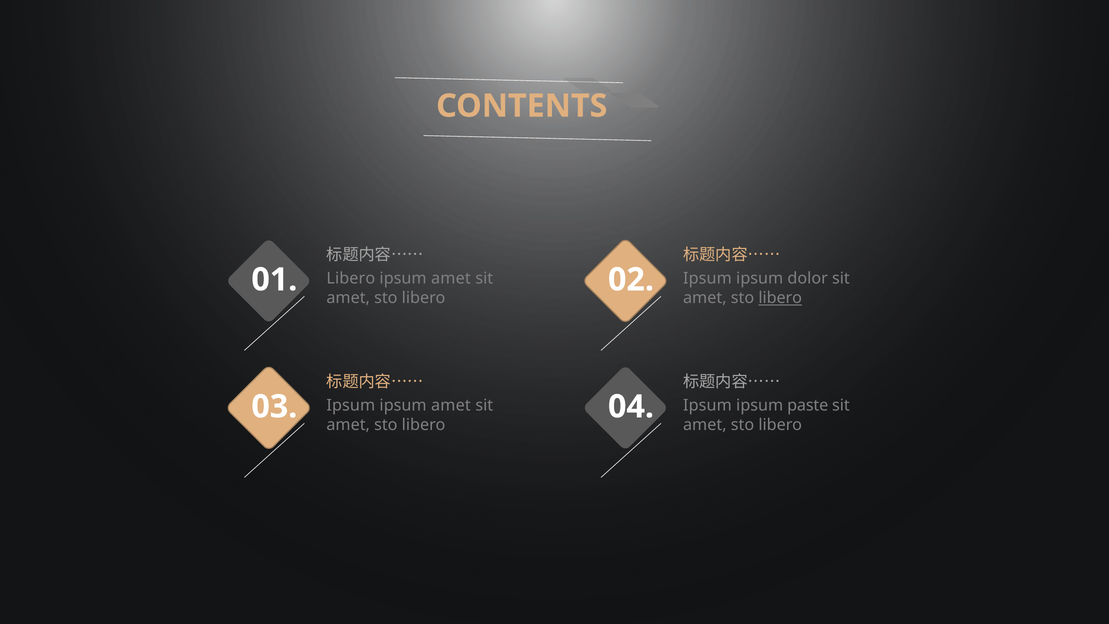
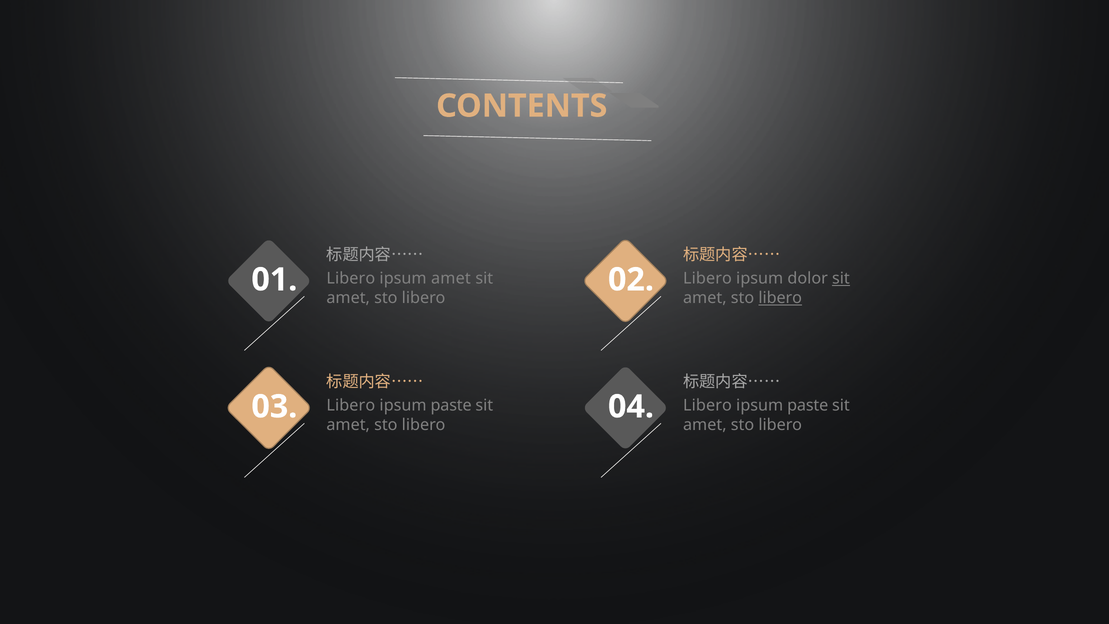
Ipsum: Ipsum -> Libero (707, 278)
sit underline: none -> present (841, 278)
Ipsum: Ipsum -> Libero (351, 405)
amet: amet -> paste (451, 405)
Ipsum: Ipsum -> Libero (707, 405)
